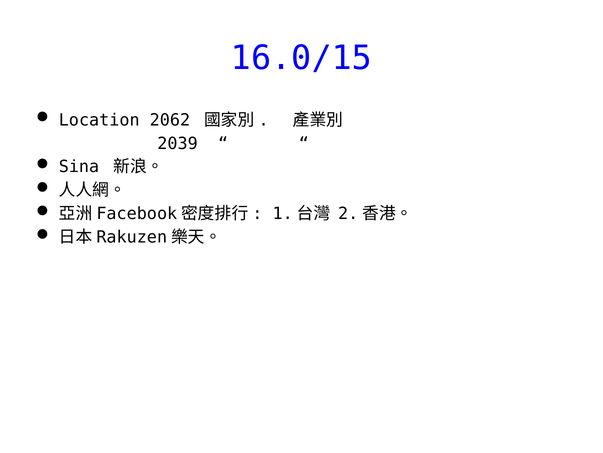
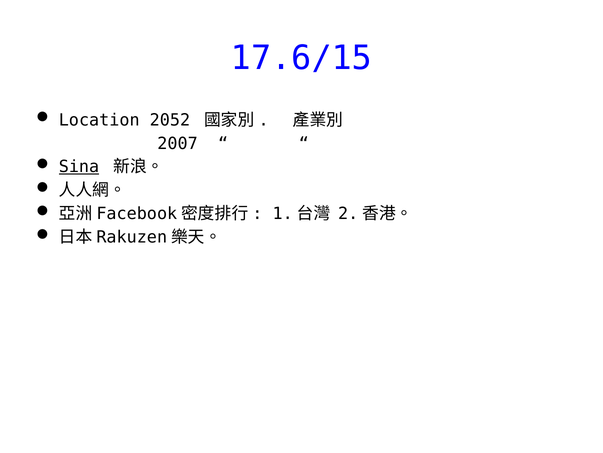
16.0/15: 16.0/15 -> 17.6/15 (301, 58)
2062: 2062 -> 2052 (170, 120)
2039: 2039 -> 2007 (178, 143)
Sina underline: none -> present (79, 167)
